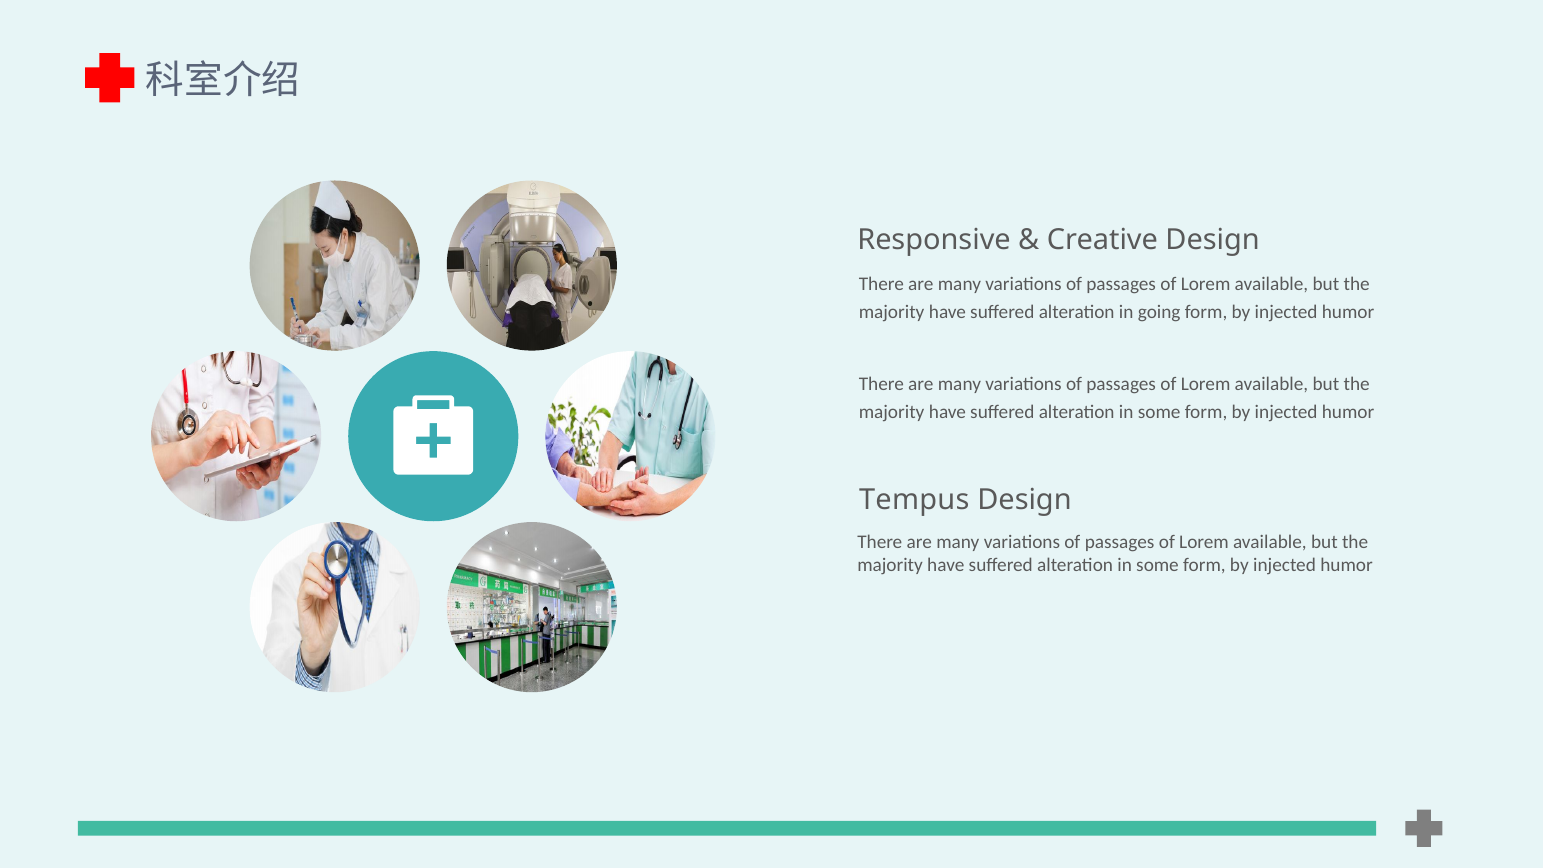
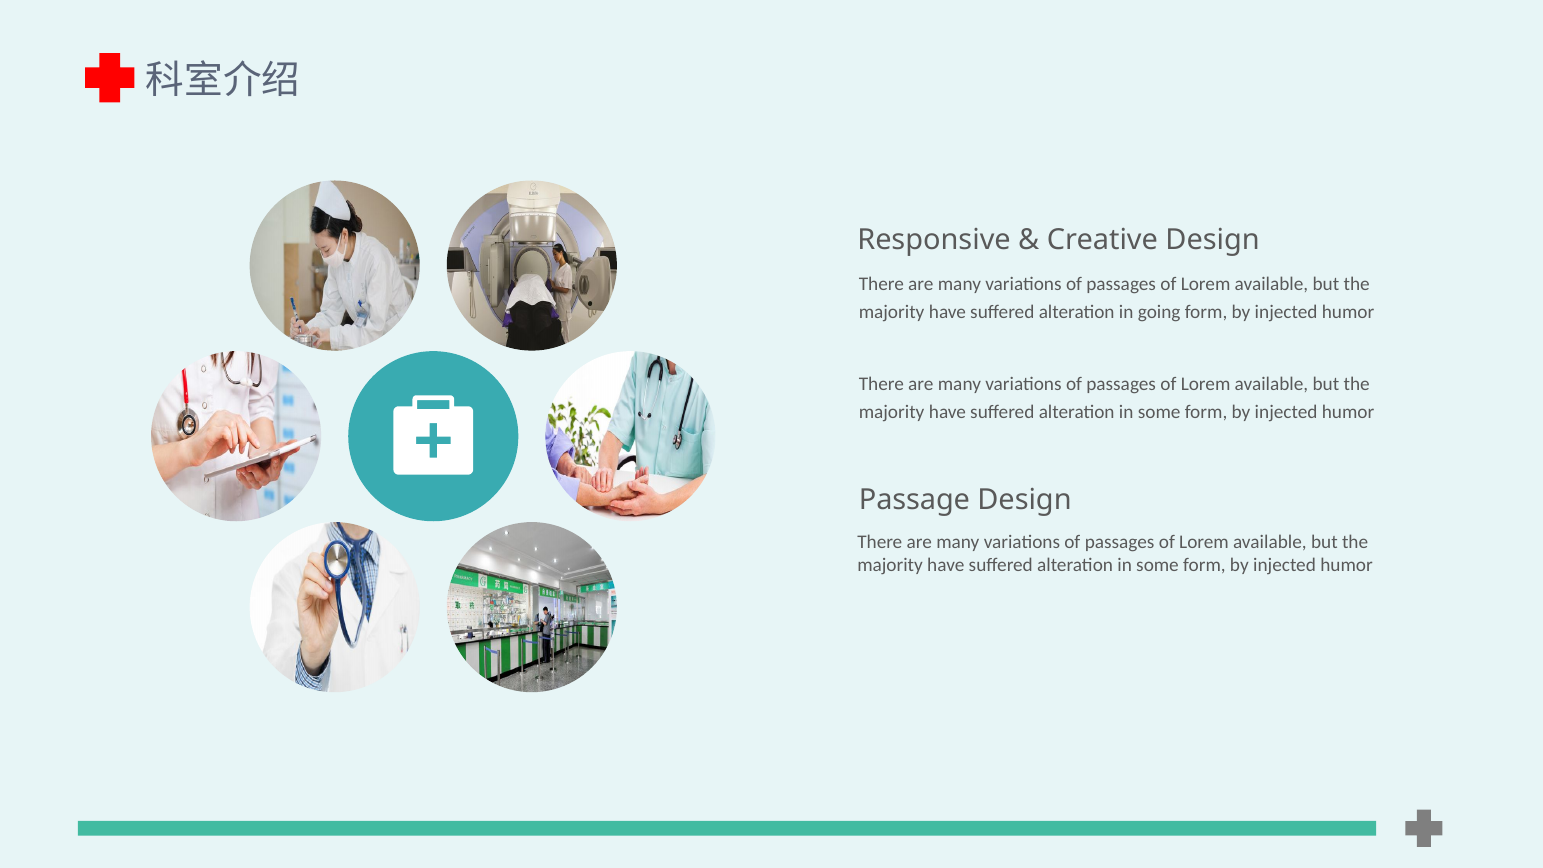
Tempus: Tempus -> Passage (914, 500)
